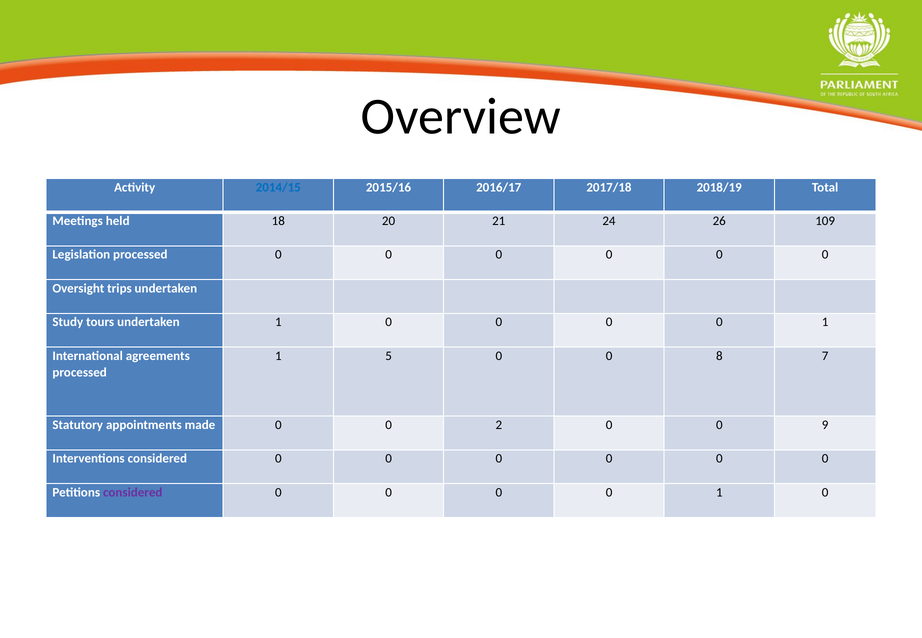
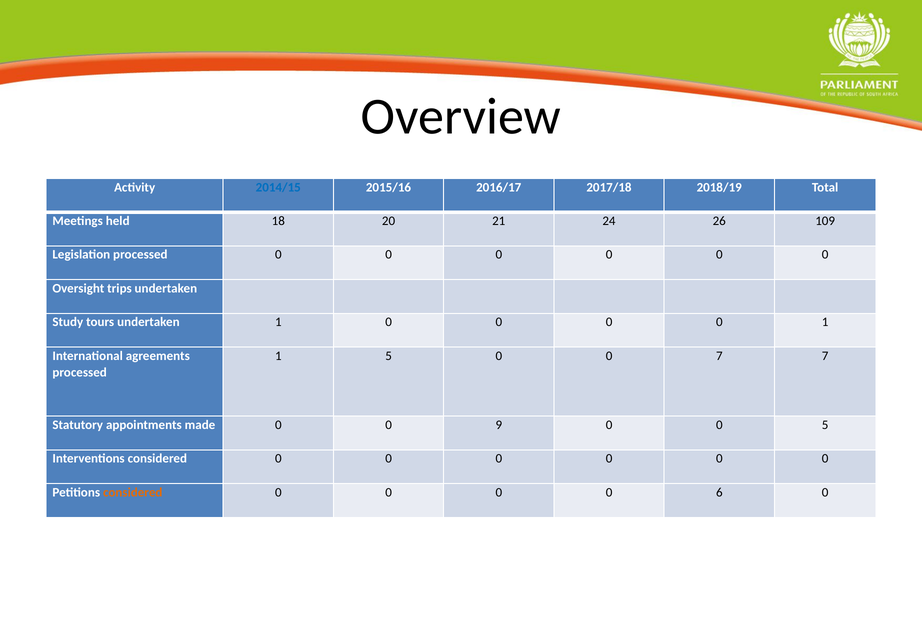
0 8: 8 -> 7 (719, 356)
2: 2 -> 9 (499, 425)
0 9: 9 -> 5 (825, 425)
considered colour: purple -> orange (133, 493)
1: 1 -> 6 (719, 493)
